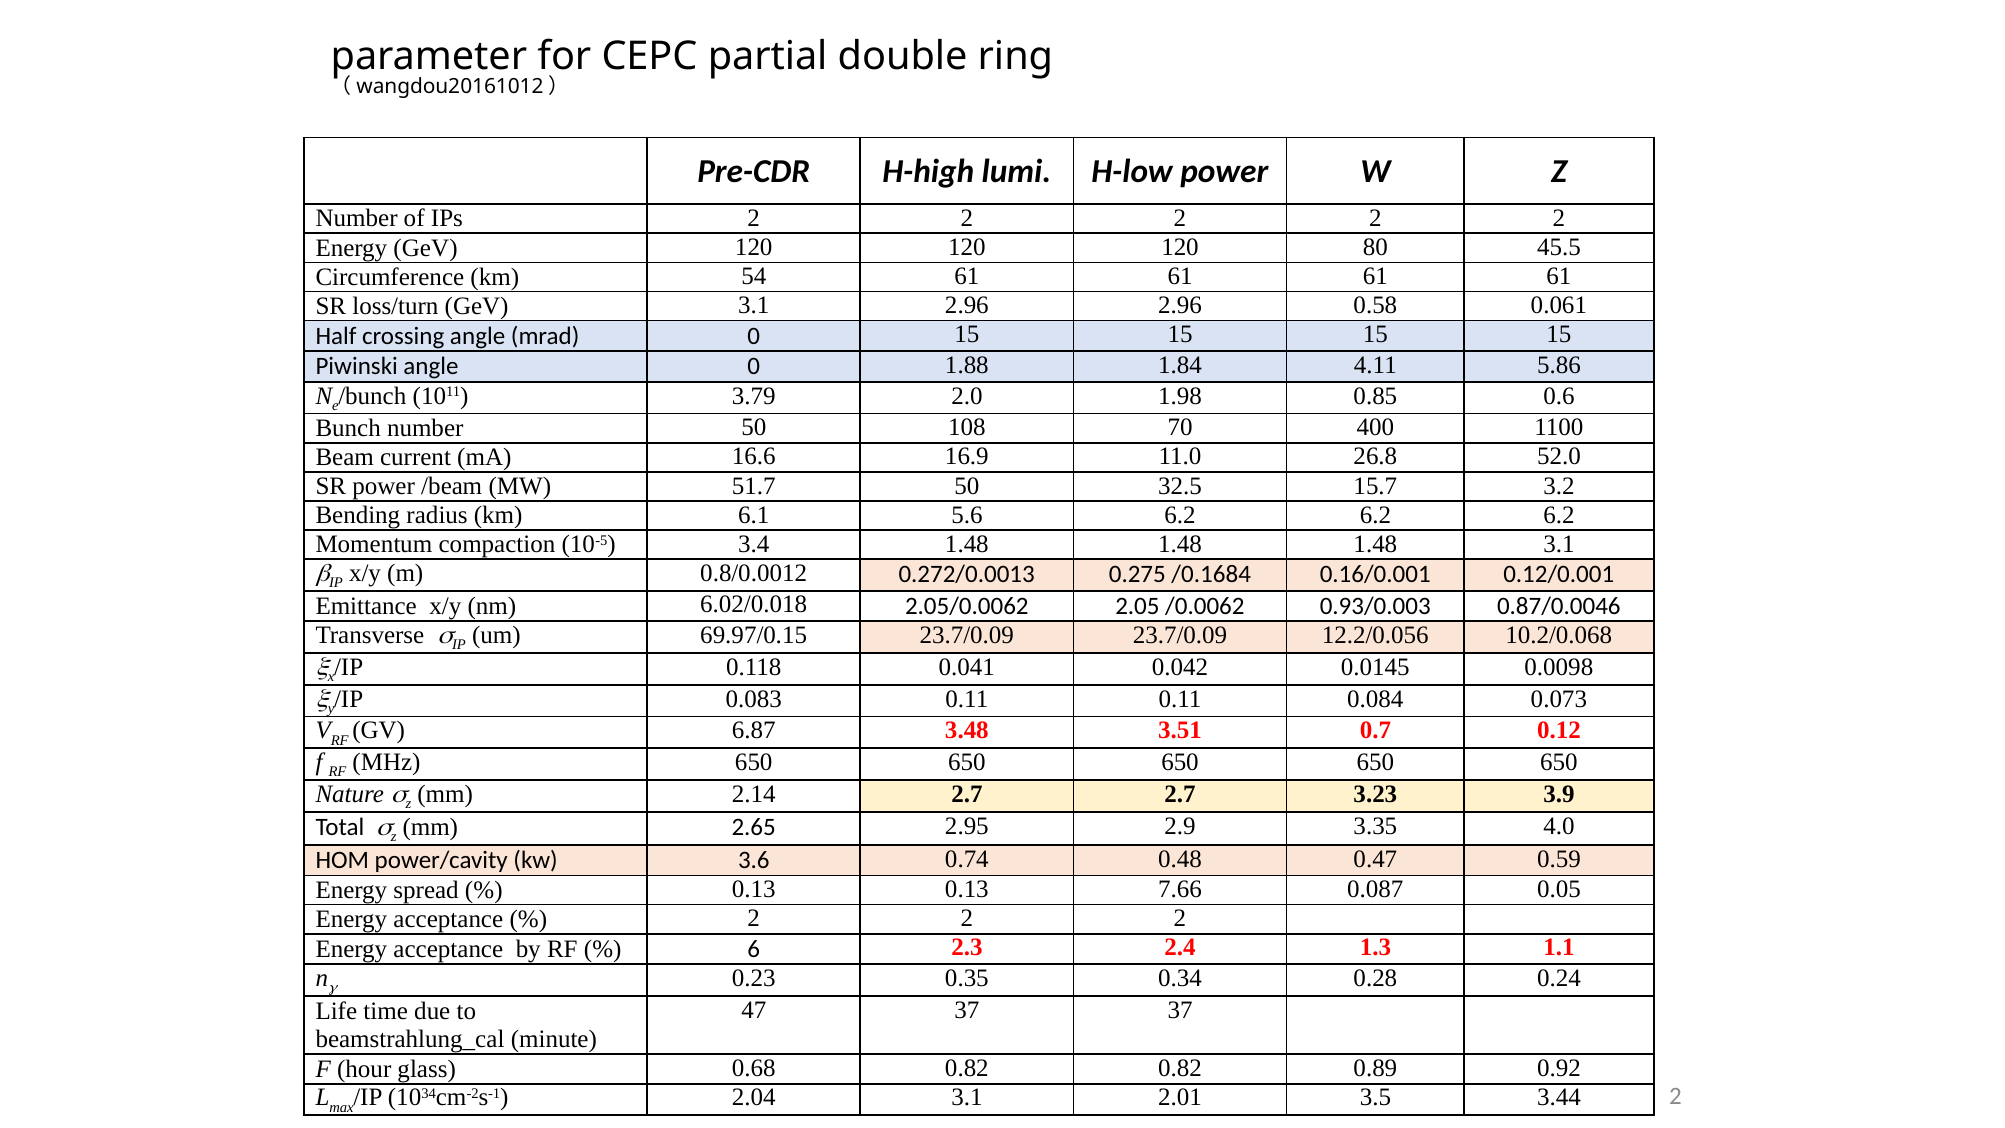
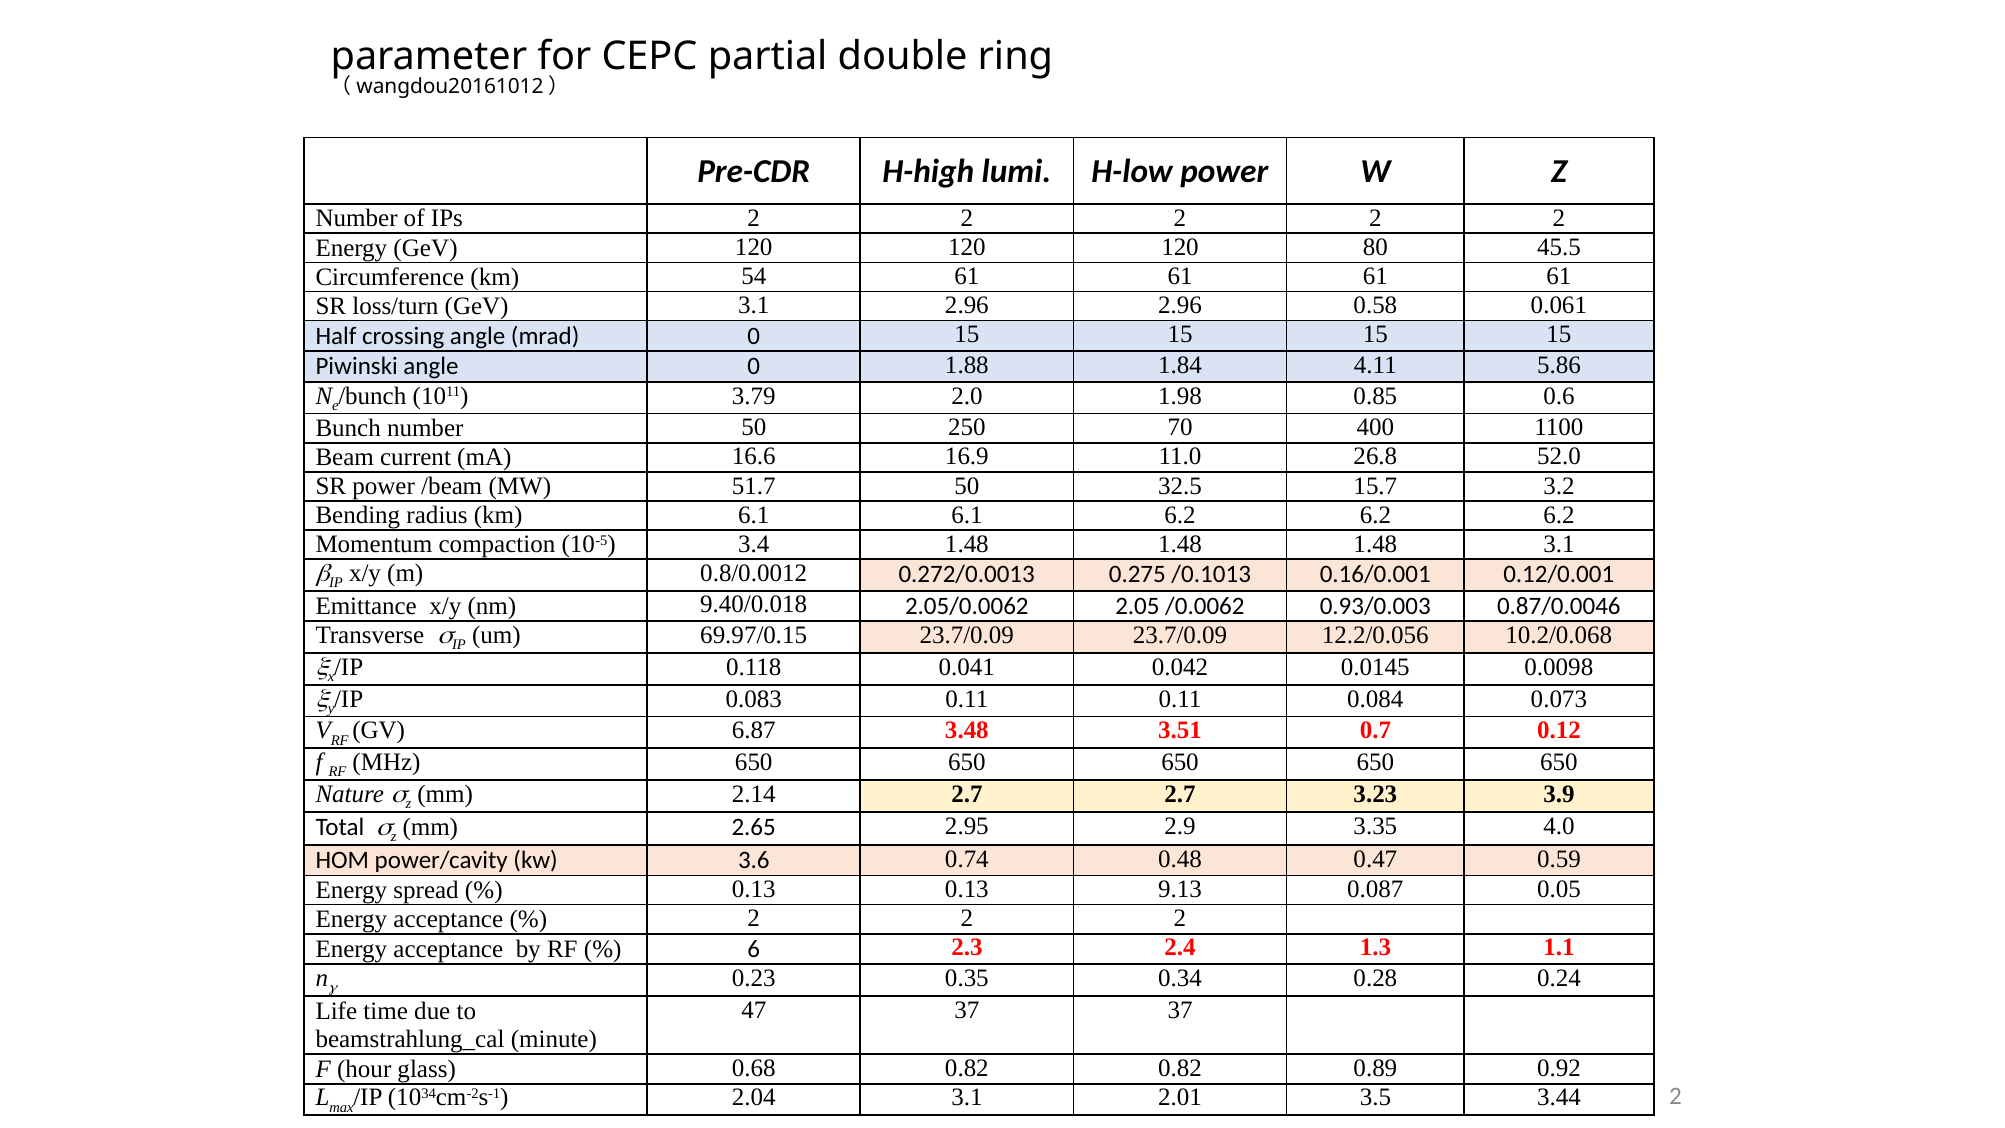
108: 108 -> 250 (967, 428)
6.1 5.6: 5.6 -> 6.1 (967, 515)
/0.1684: /0.1684 -> /0.1013 (1211, 574)
6.02/0.018: 6.02/0.018 -> 9.40/0.018 (754, 605)
7.66: 7.66 -> 9.13 (1180, 889)
